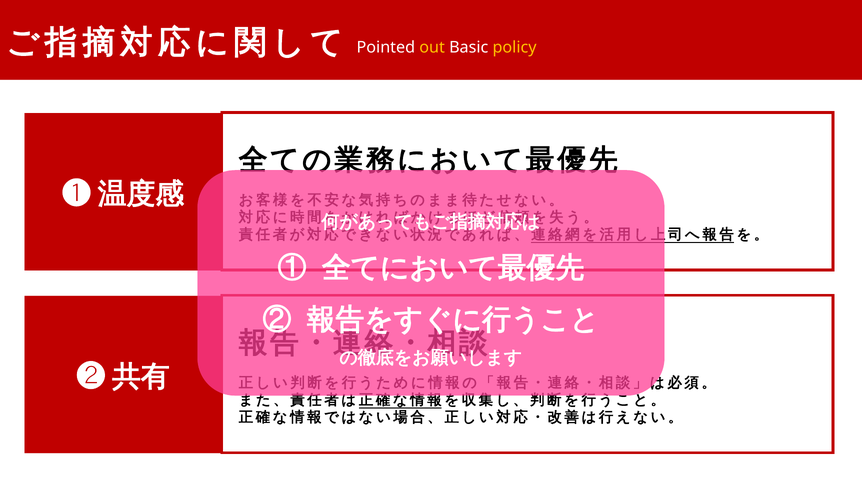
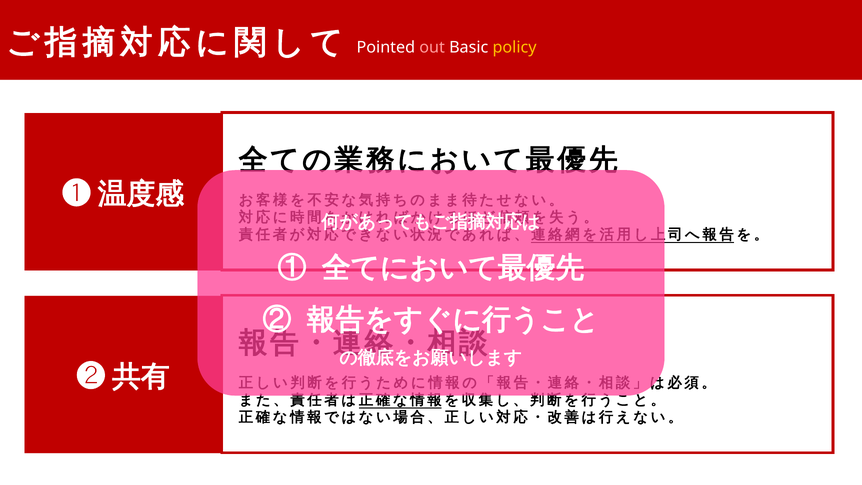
out colour: yellow -> pink (432, 48)
